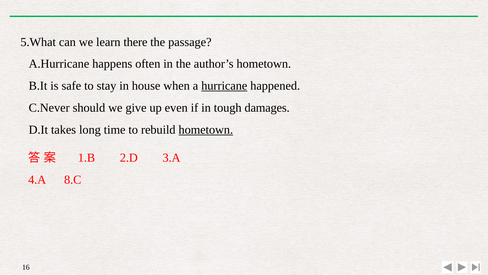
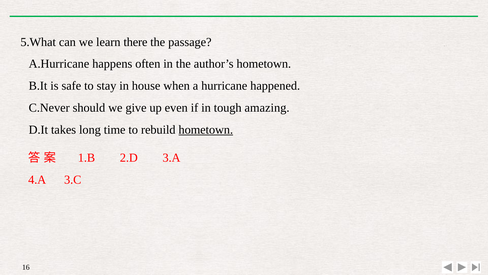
hurricane underline: present -> none (224, 86)
damages: damages -> amazing (267, 108)
8.C: 8.C -> 3.C (73, 179)
